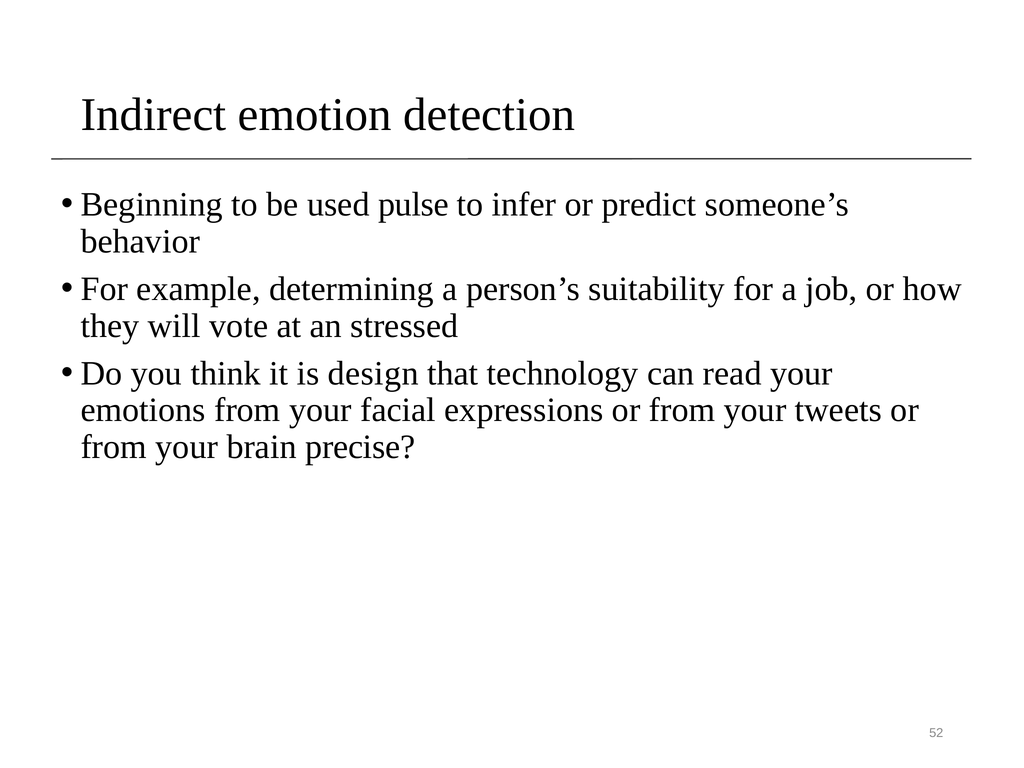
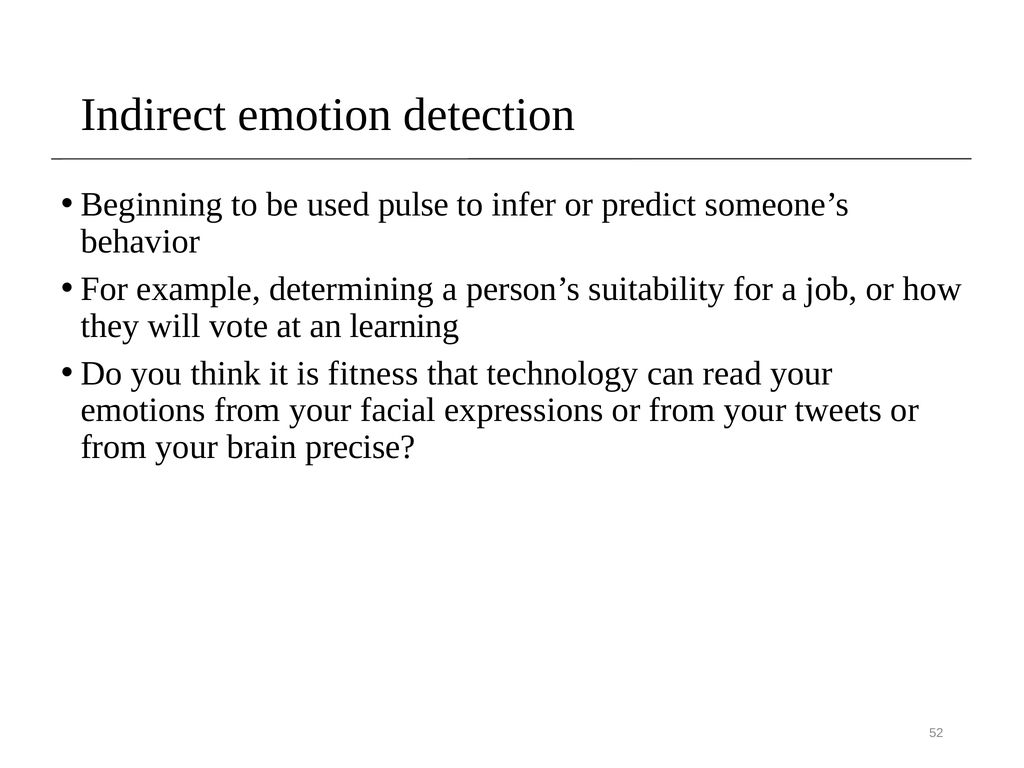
stressed: stressed -> learning (405, 326)
design: design -> fitness (373, 373)
